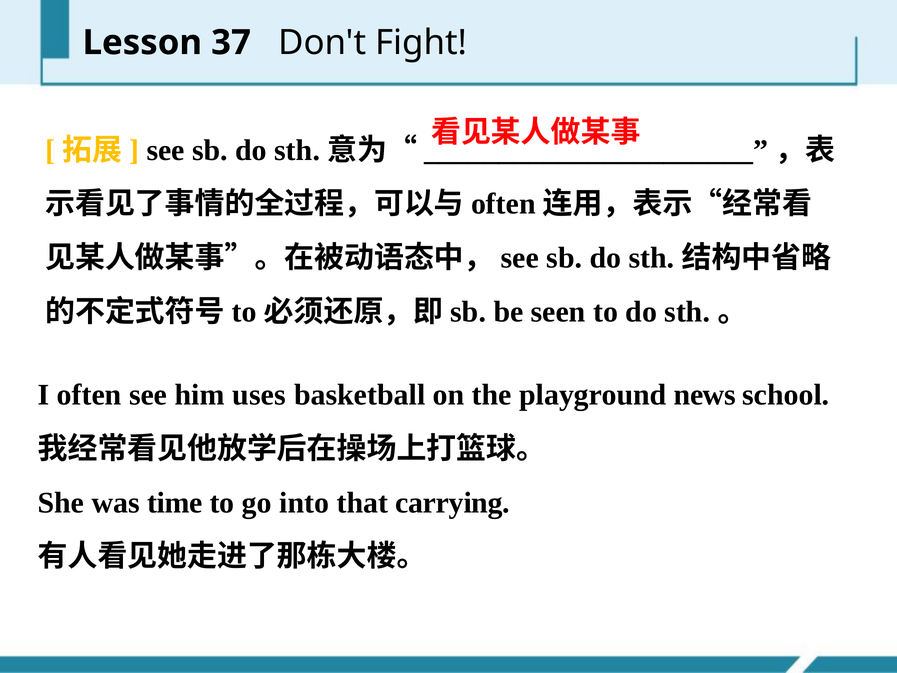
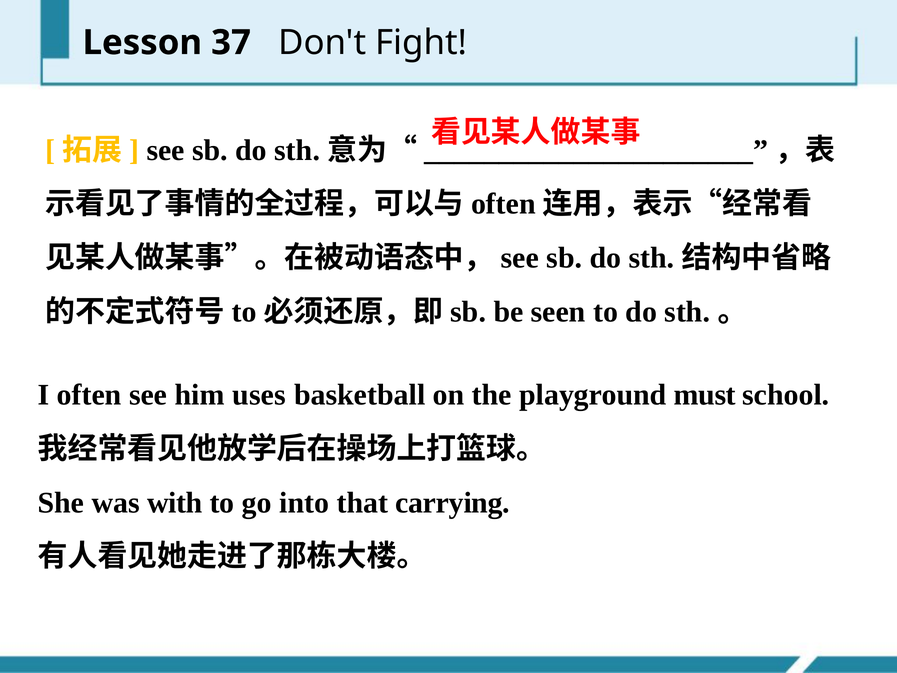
news: news -> must (705, 395)
time: time -> with (175, 503)
